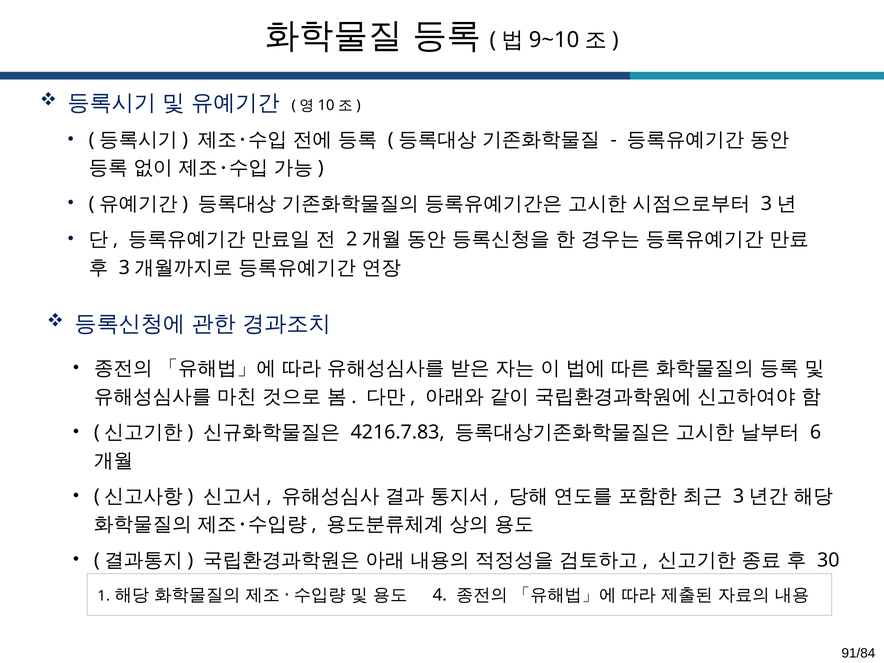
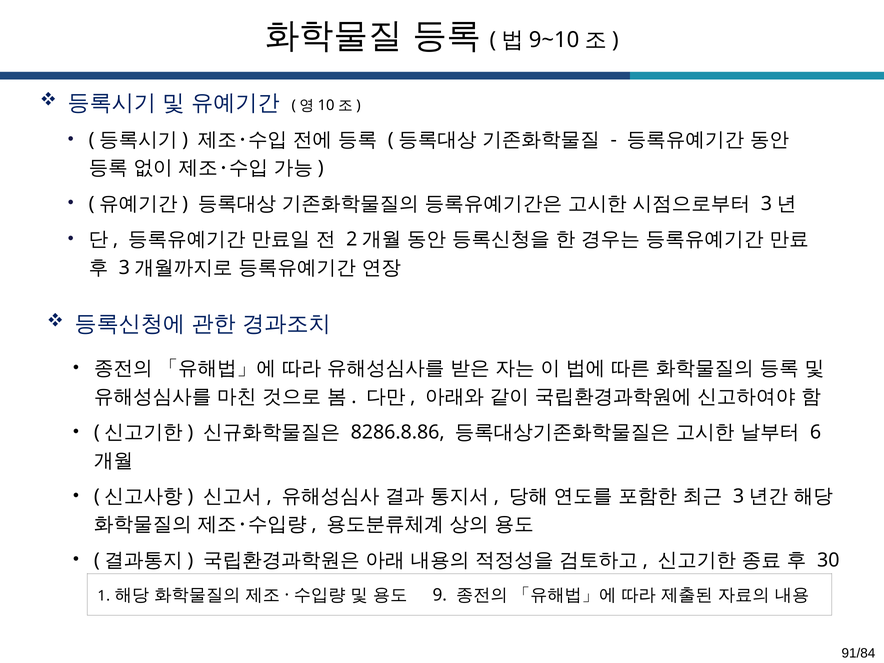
4216.7.83: 4216.7.83 -> 8286.8.86 (398, 432)
4: 4 -> 9 (440, 595)
